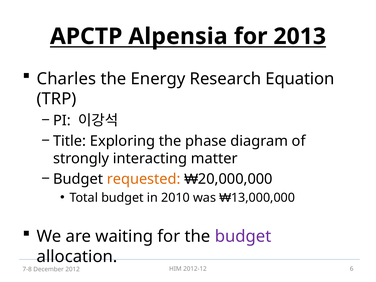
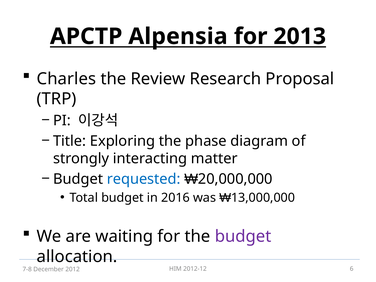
Energy: Energy -> Review (158, 79)
Equation: Equation -> Proposal (300, 79)
requested colour: orange -> blue (144, 179)
2010: 2010 -> 2016 (176, 198)
